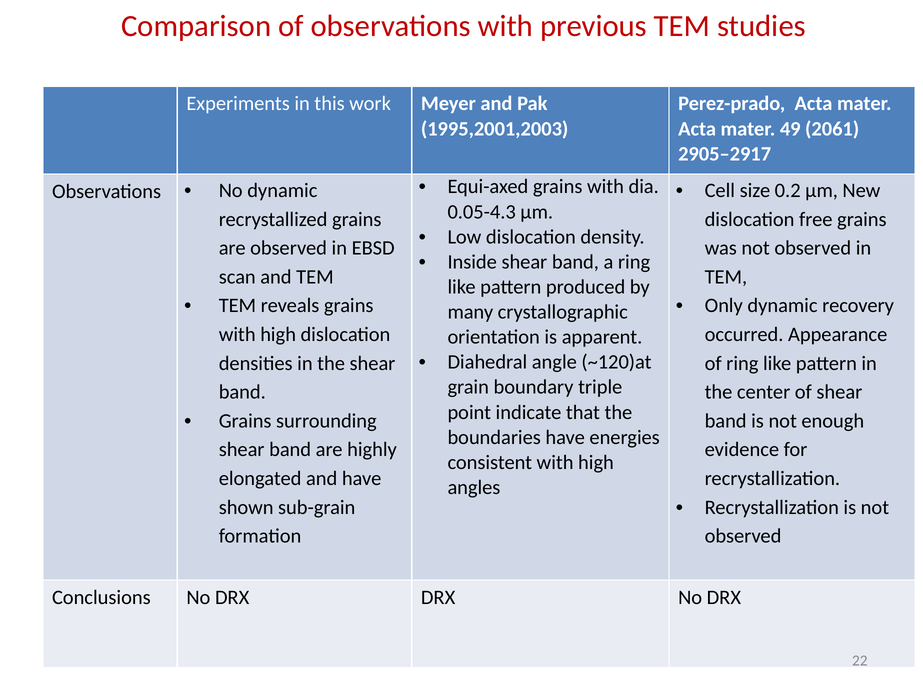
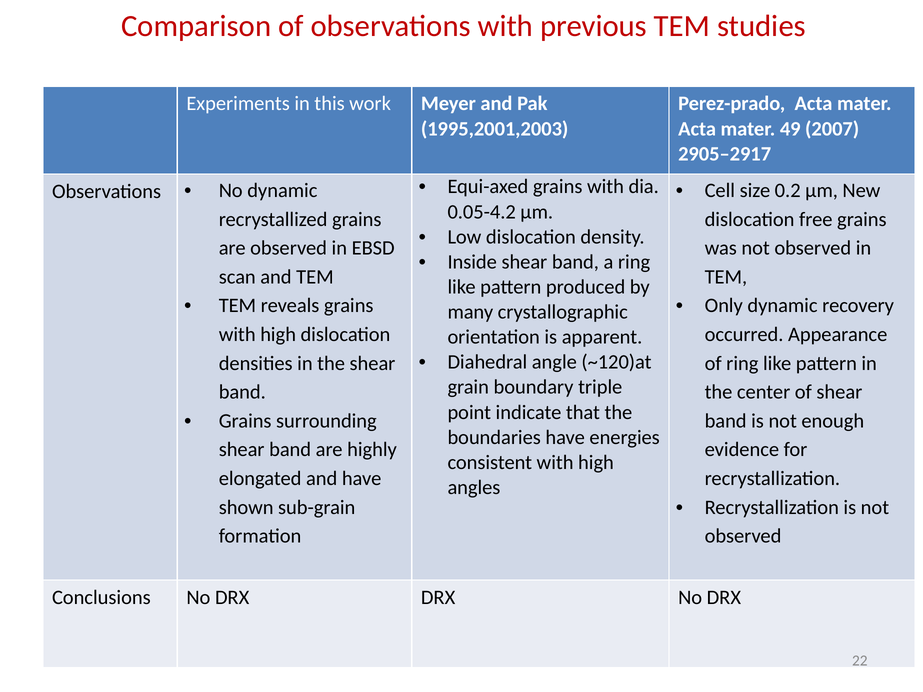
2061: 2061 -> 2007 (832, 129)
0.05-4.3: 0.05-4.3 -> 0.05-4.2 (482, 212)
